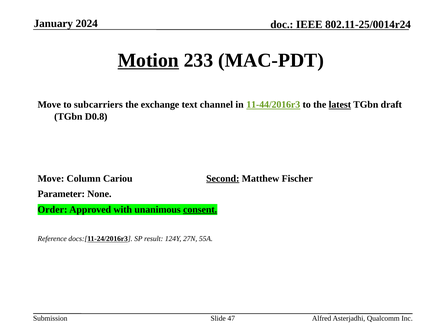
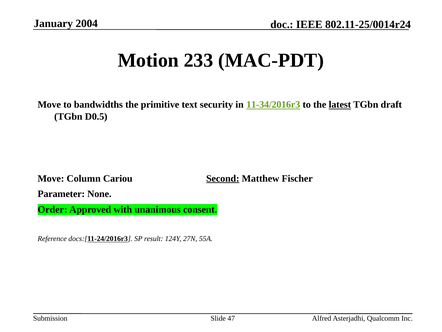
2024: 2024 -> 2004 (87, 23)
Motion underline: present -> none (148, 60)
subcarriers: subcarriers -> bandwidths (98, 105)
exchange: exchange -> primitive (160, 105)
channel: channel -> security (216, 105)
11-44/2016r3: 11-44/2016r3 -> 11-34/2016r3 (273, 105)
D0.8: D0.8 -> D0.5 (96, 116)
consent underline: present -> none (200, 209)
